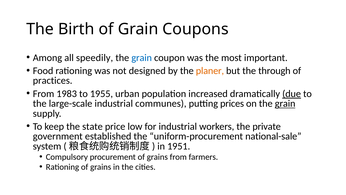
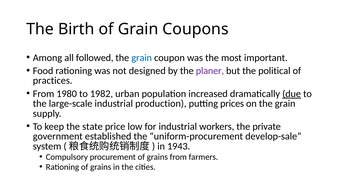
speedily: speedily -> followed (95, 58)
planer colour: orange -> purple (210, 71)
through: through -> political (274, 71)
1983: 1983 -> 1980 (67, 94)
1955: 1955 -> 1982 (101, 94)
communes: communes -> production (161, 103)
grain underline: present -> none (285, 103)
national-sale: national-sale -> develop-sale (273, 136)
1951: 1951 -> 1943 (179, 146)
